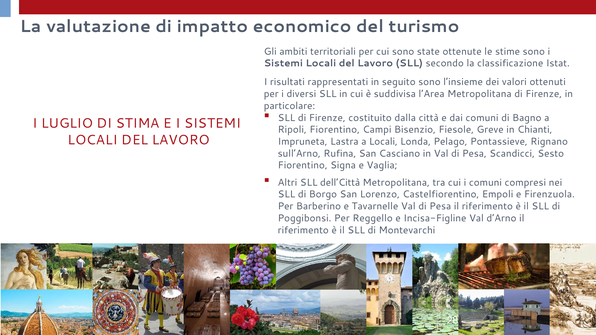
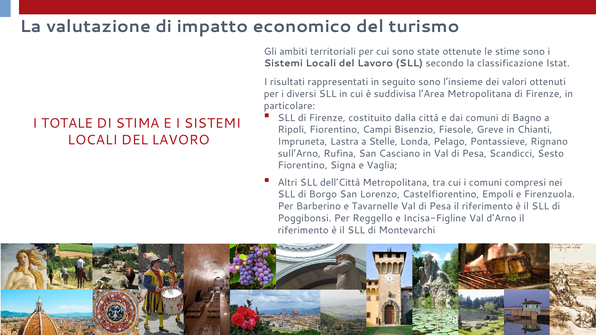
LUGLIO: LUGLIO -> TOTALE (67, 124)
a Locali: Locali -> Stelle (383, 142)
